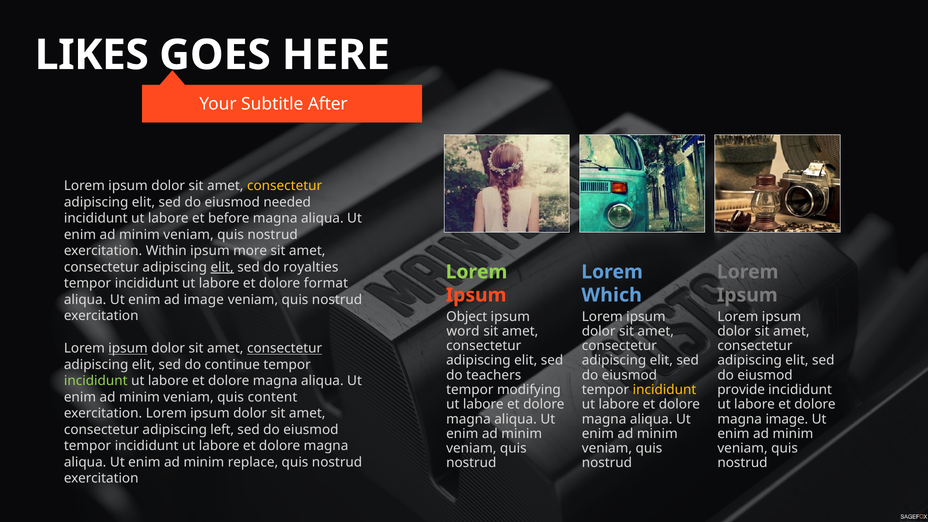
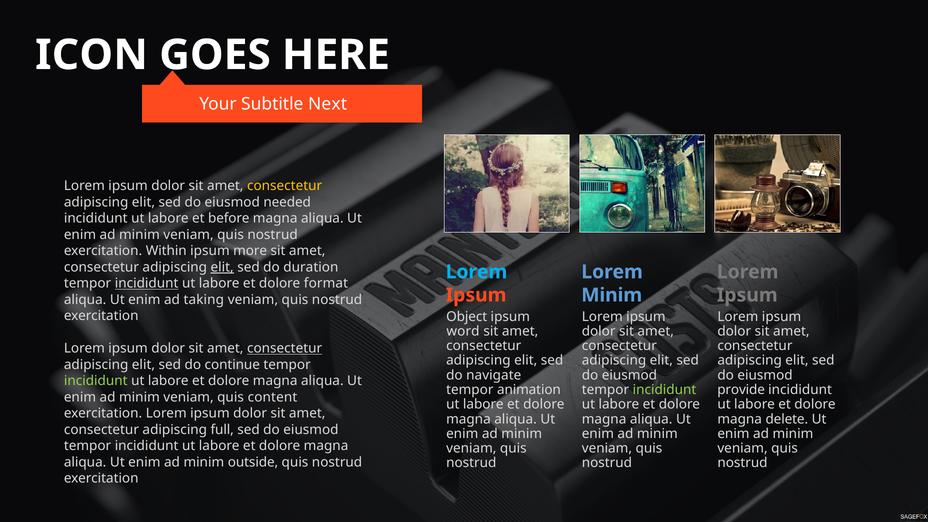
LIKES: LIKES -> ICON (91, 55)
After: After -> Next (328, 104)
royalties: royalties -> duration (311, 267)
Lorem colour: light green -> light blue (476, 272)
incididunt underline: none -> present (147, 283)
Which: Which -> Minim (612, 295)
ad image: image -> taking (204, 300)
ipsum underline: present -> none (128, 348)
teachers: teachers -> navigate (494, 375)
modifying: modifying -> animation (529, 390)
incididunt colour: yellow -> light green (664, 390)
magna image: image -> delete (787, 419)
left: left -> full (222, 430)
replace: replace -> outside (253, 462)
